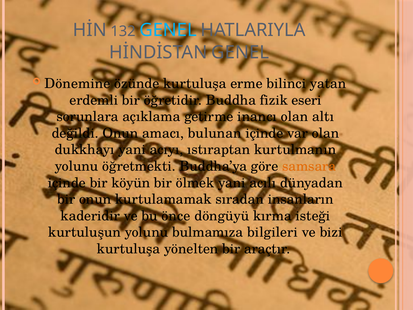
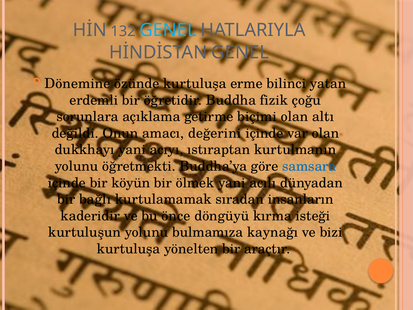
eseri: eseri -> çoğu (306, 100)
inancı: inancı -> biçimi (257, 117)
bulunan: bulunan -> değerini (215, 133)
samsara colour: orange -> blue (309, 166)
bir onun: onun -> bağlı (95, 199)
bilgileri: bilgileri -> kaynağı (273, 232)
